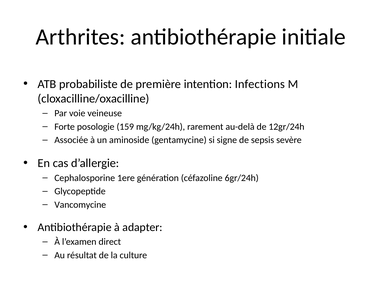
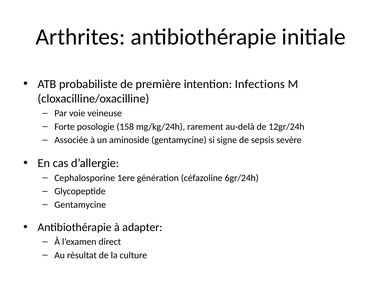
159: 159 -> 158 (125, 127)
Vancomycine: Vancomycine -> Gentamycine (80, 205)
